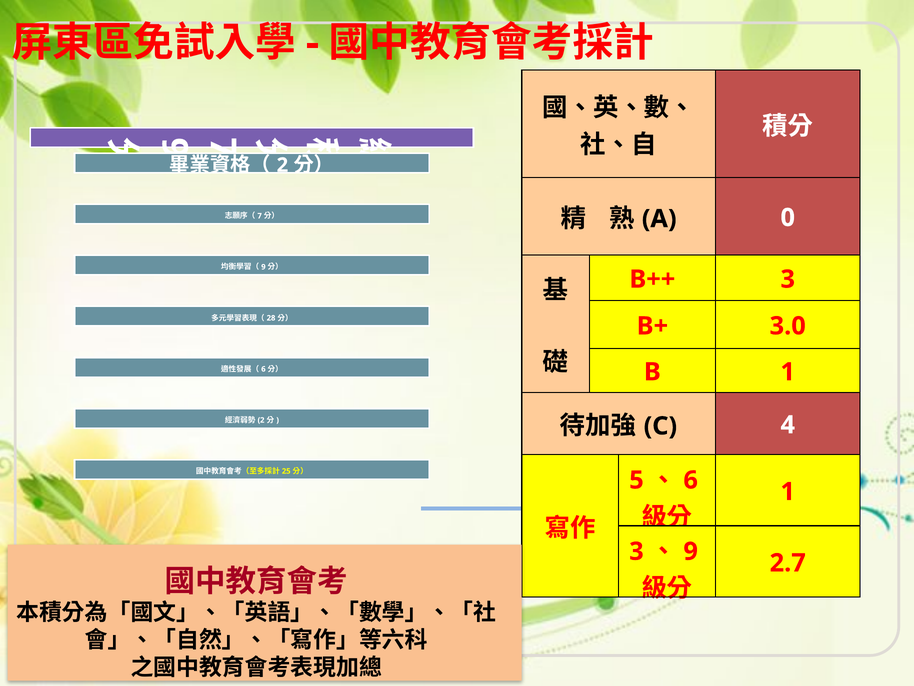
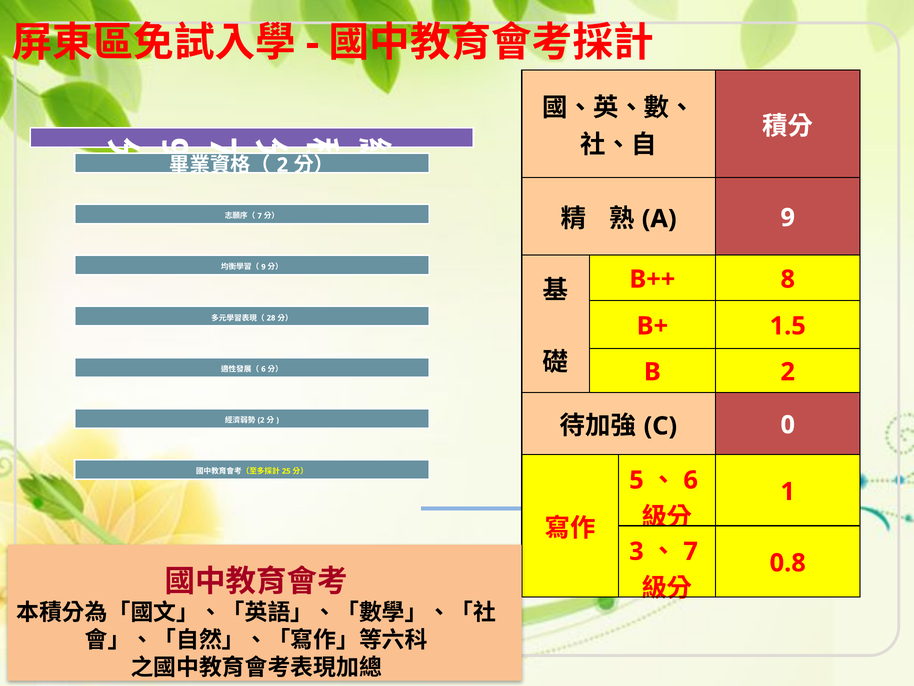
0: 0 -> 9 (788, 218)
B++ 3: 3 -> 8 (788, 279)
3.0: 3.0 -> 1.5 (788, 326)
B 1: 1 -> 2 (788, 372)
4: 4 -> 0 (788, 425)
9: 9 -> 7 (691, 551)
2.7: 2.7 -> 0.8 (788, 563)
